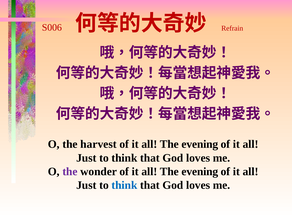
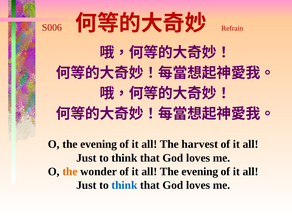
O the harvest: harvest -> evening (99, 144)
evening: evening -> harvest (200, 144)
the colour: purple -> orange (70, 172)
